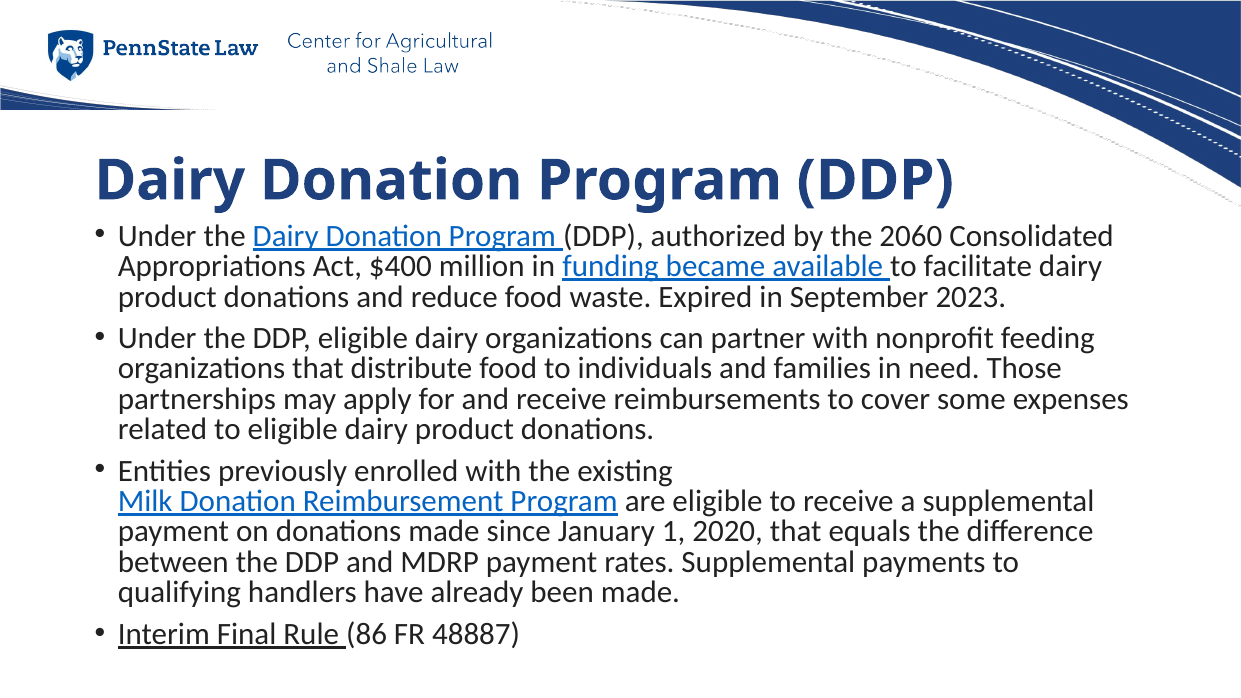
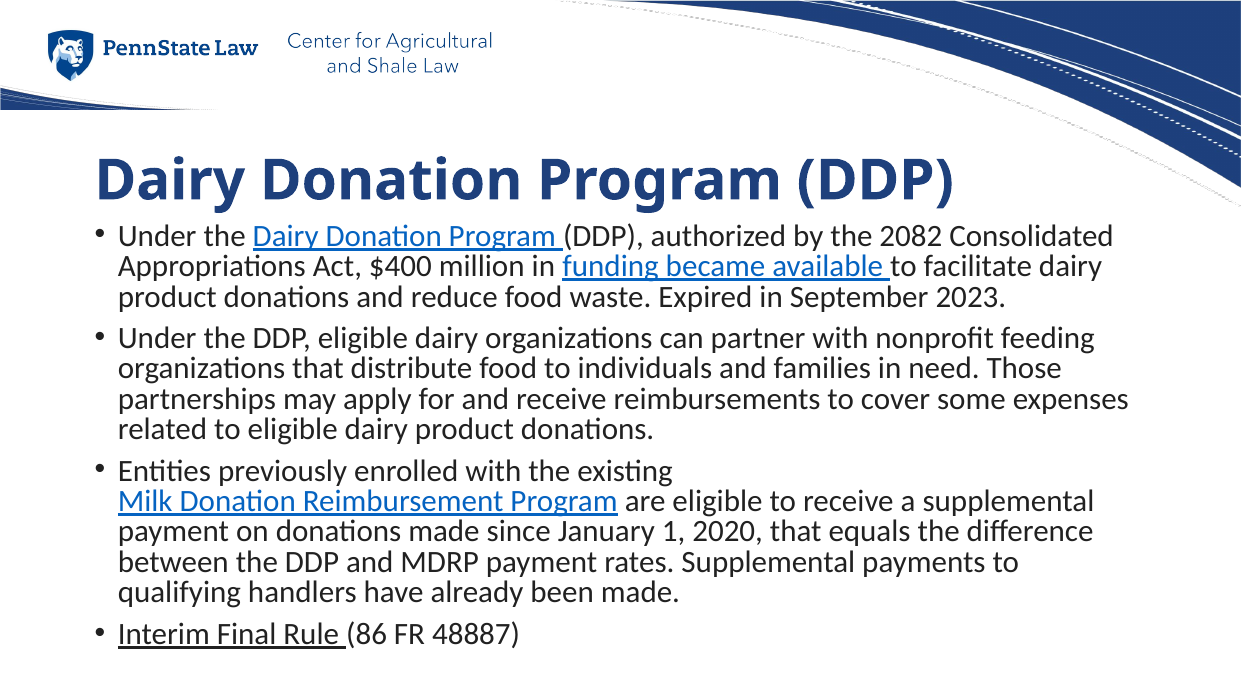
2060: 2060 -> 2082 (911, 236)
